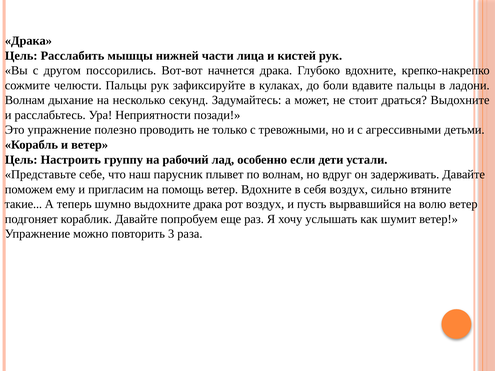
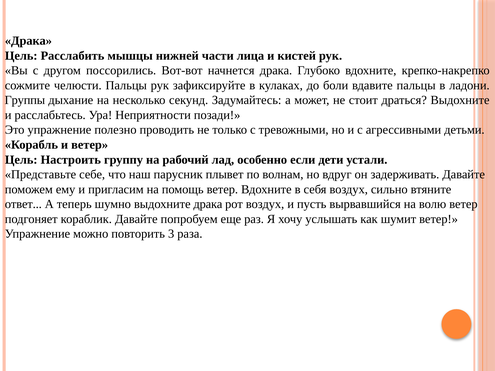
Волнам: Волнам -> Группы (25, 100)
такие: такие -> ответ (23, 204)
